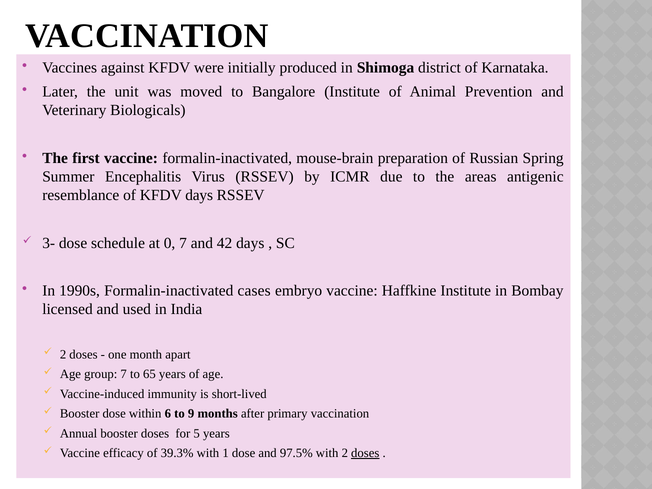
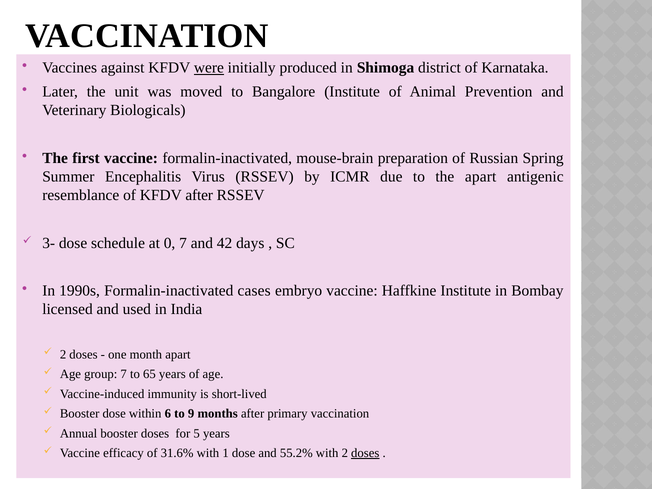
were underline: none -> present (209, 68)
the areas: areas -> apart (481, 177)
KFDV days: days -> after (199, 195)
39.3%: 39.3% -> 31.6% (177, 453)
97.5%: 97.5% -> 55.2% (296, 453)
